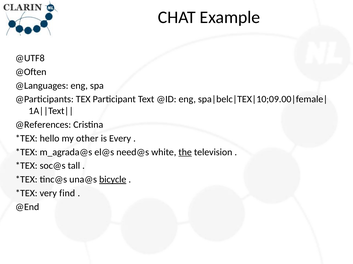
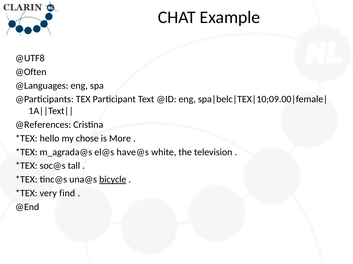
other: other -> chose (87, 139)
Every: Every -> More (120, 139)
need@s: need@s -> have@s (133, 152)
the underline: present -> none (185, 152)
